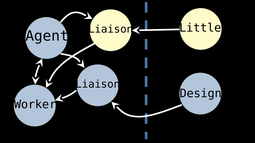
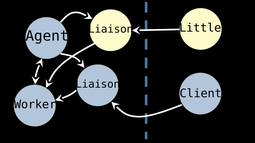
Design: Design -> Client (201, 94)
